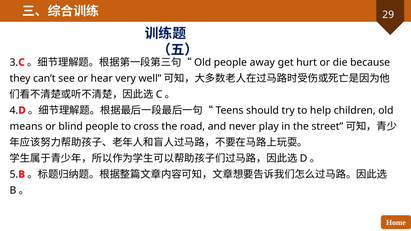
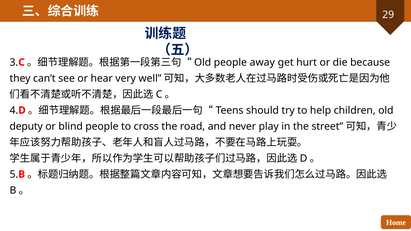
means: means -> deputy (26, 126)
